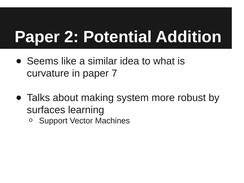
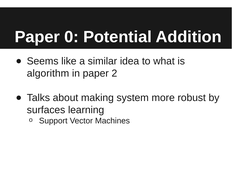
2: 2 -> 0 (71, 37)
curvature: curvature -> algorithm (48, 73)
7: 7 -> 2 (114, 73)
